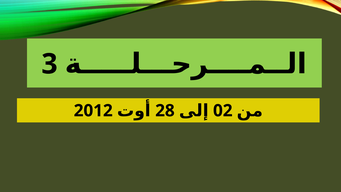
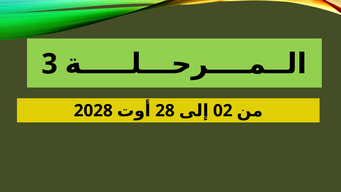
2012: 2012 -> 2028 (93, 111)
